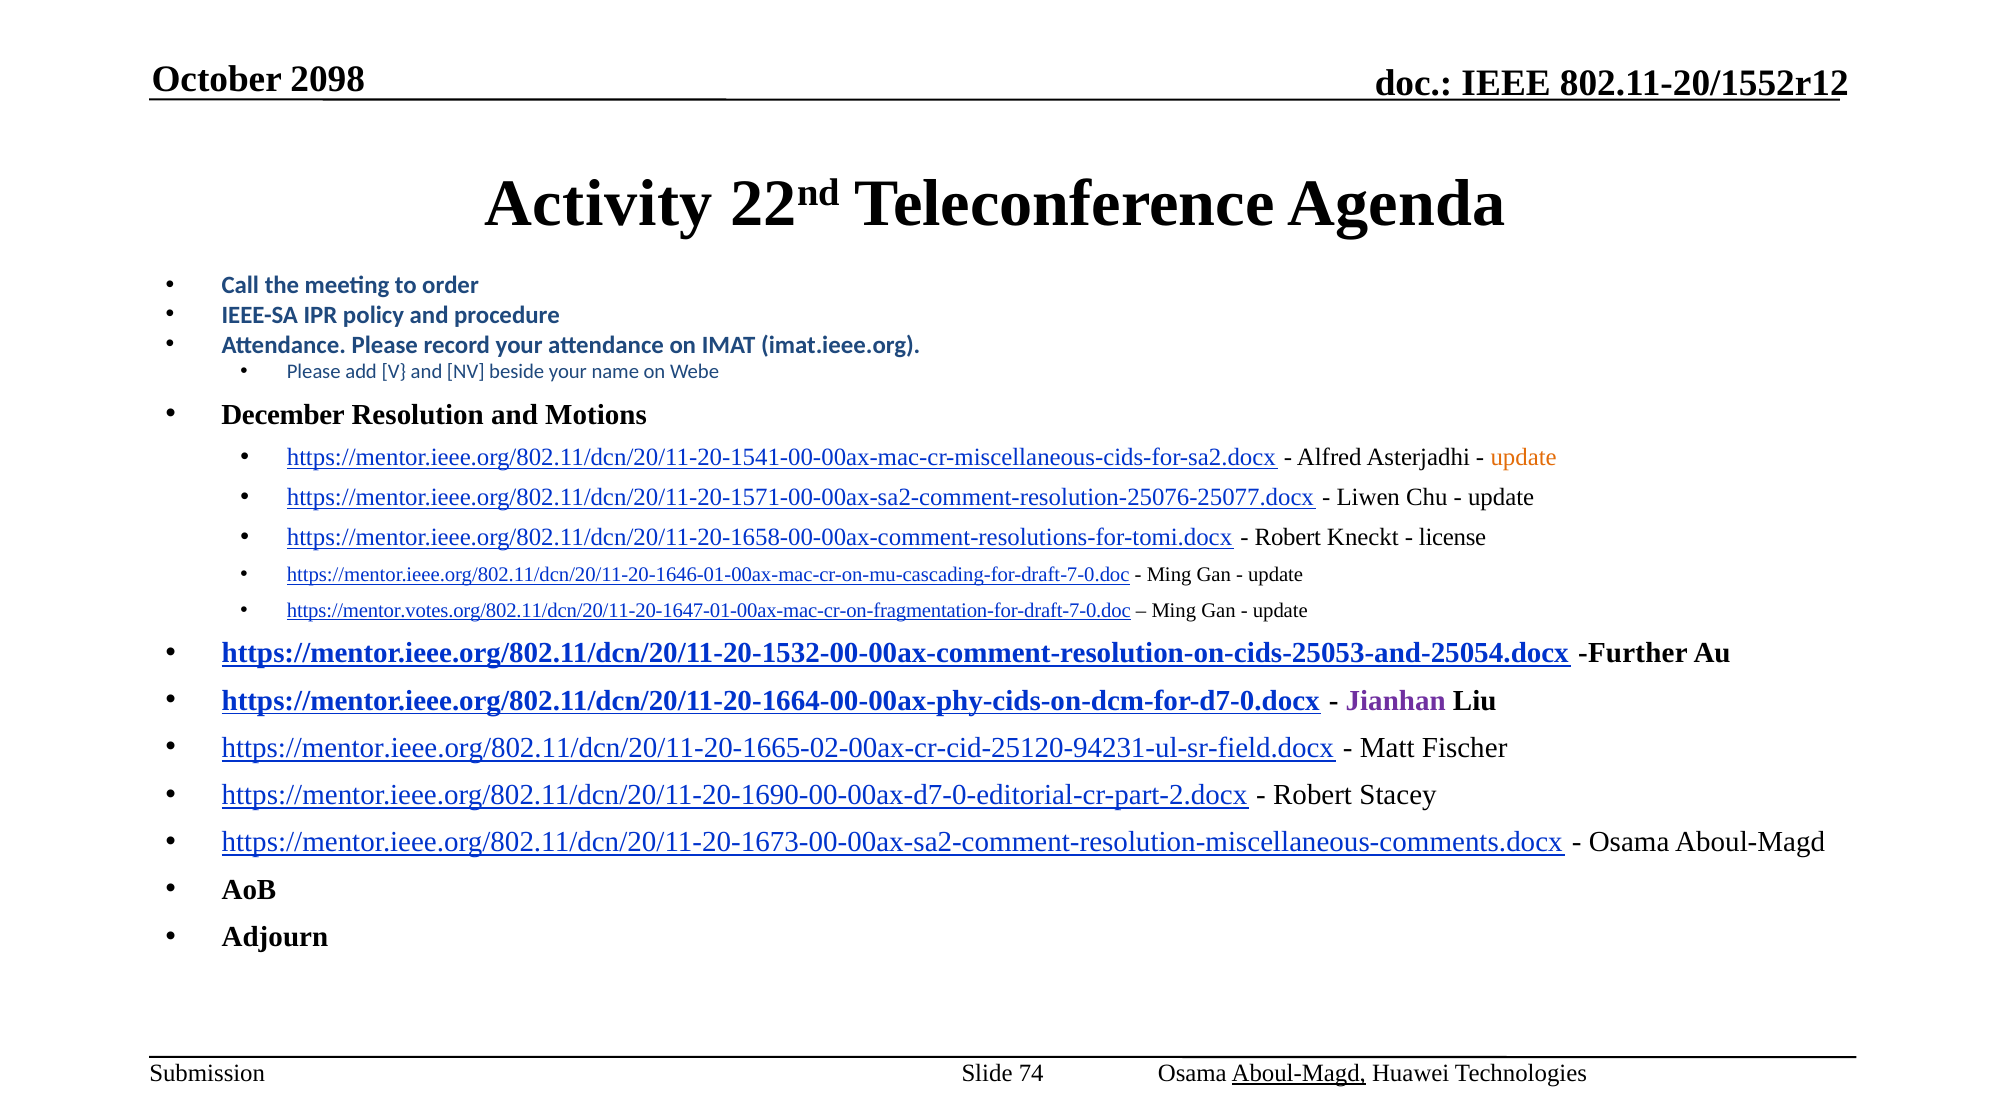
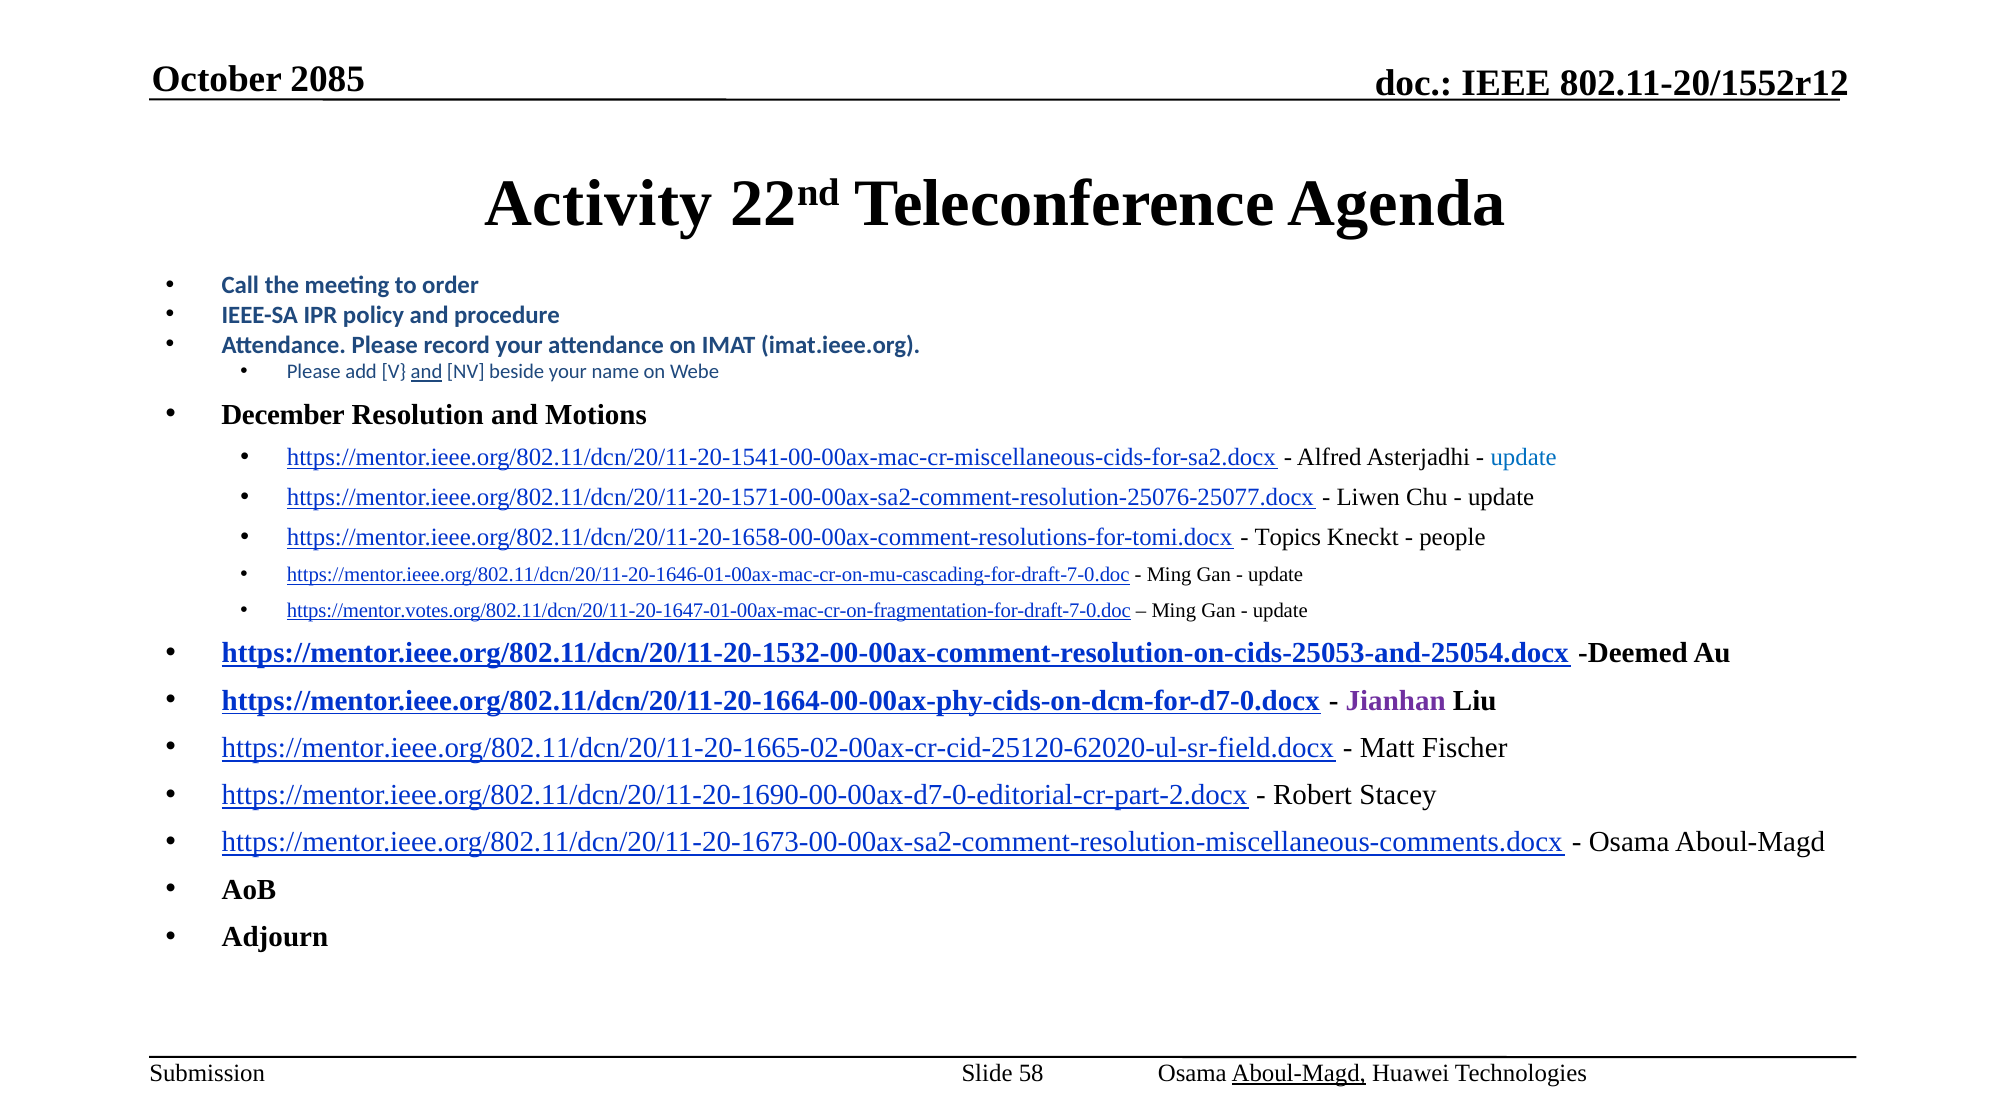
2098: 2098 -> 2085 (328, 79)
and underline: none -> present (427, 372)
update colour: orange -> blue (1524, 457)
Robert: Robert -> Topics (1288, 538)
license: license -> people (1452, 538)
Further: Further -> Deemed (1633, 653)
https://mentor.ieee.org/802.11/dcn/20/11-20-1665-02-00ax-cr-cid-25120-94231-ul-sr-field.docx: https://mentor.ieee.org/802.11/dcn/20/11-20-1665-02-00ax-cr-cid-25120-94231-ul-sr-field.docx -> https://mentor.ieee.org/802.11/dcn/20/11-20-1665-02-00ax-cr-cid-25120-62020-ul-sr-field.docx (778, 748)
74: 74 -> 58 (1031, 1073)
